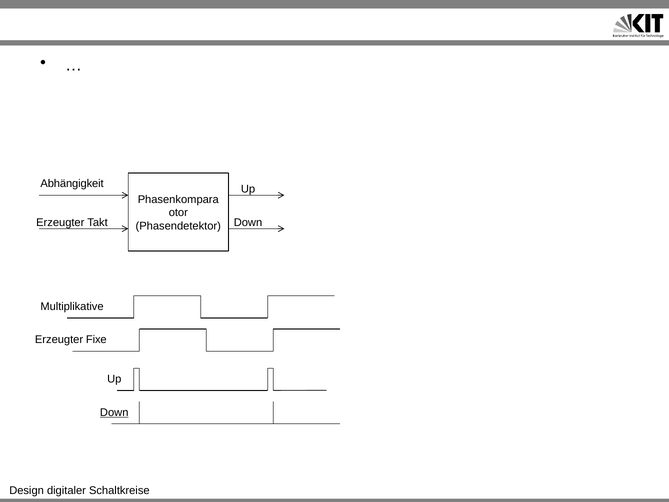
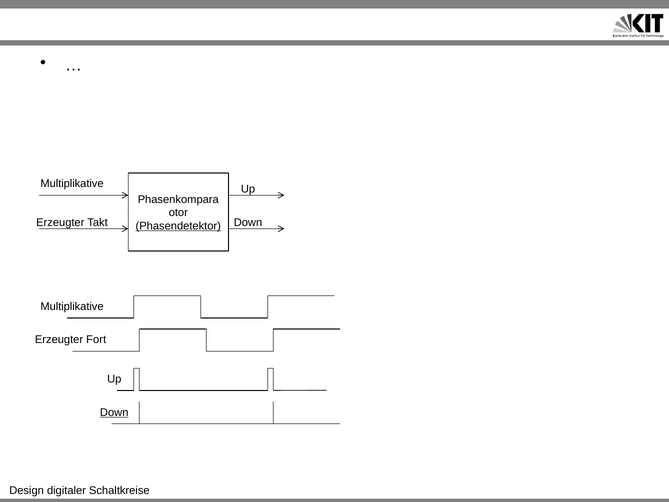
Abhängigkeit: Abhängigkeit -> Multiplikative (72, 184)
Phasendetektor underline: none -> present (178, 226)
Fixe: Fixe -> Fort (96, 340)
